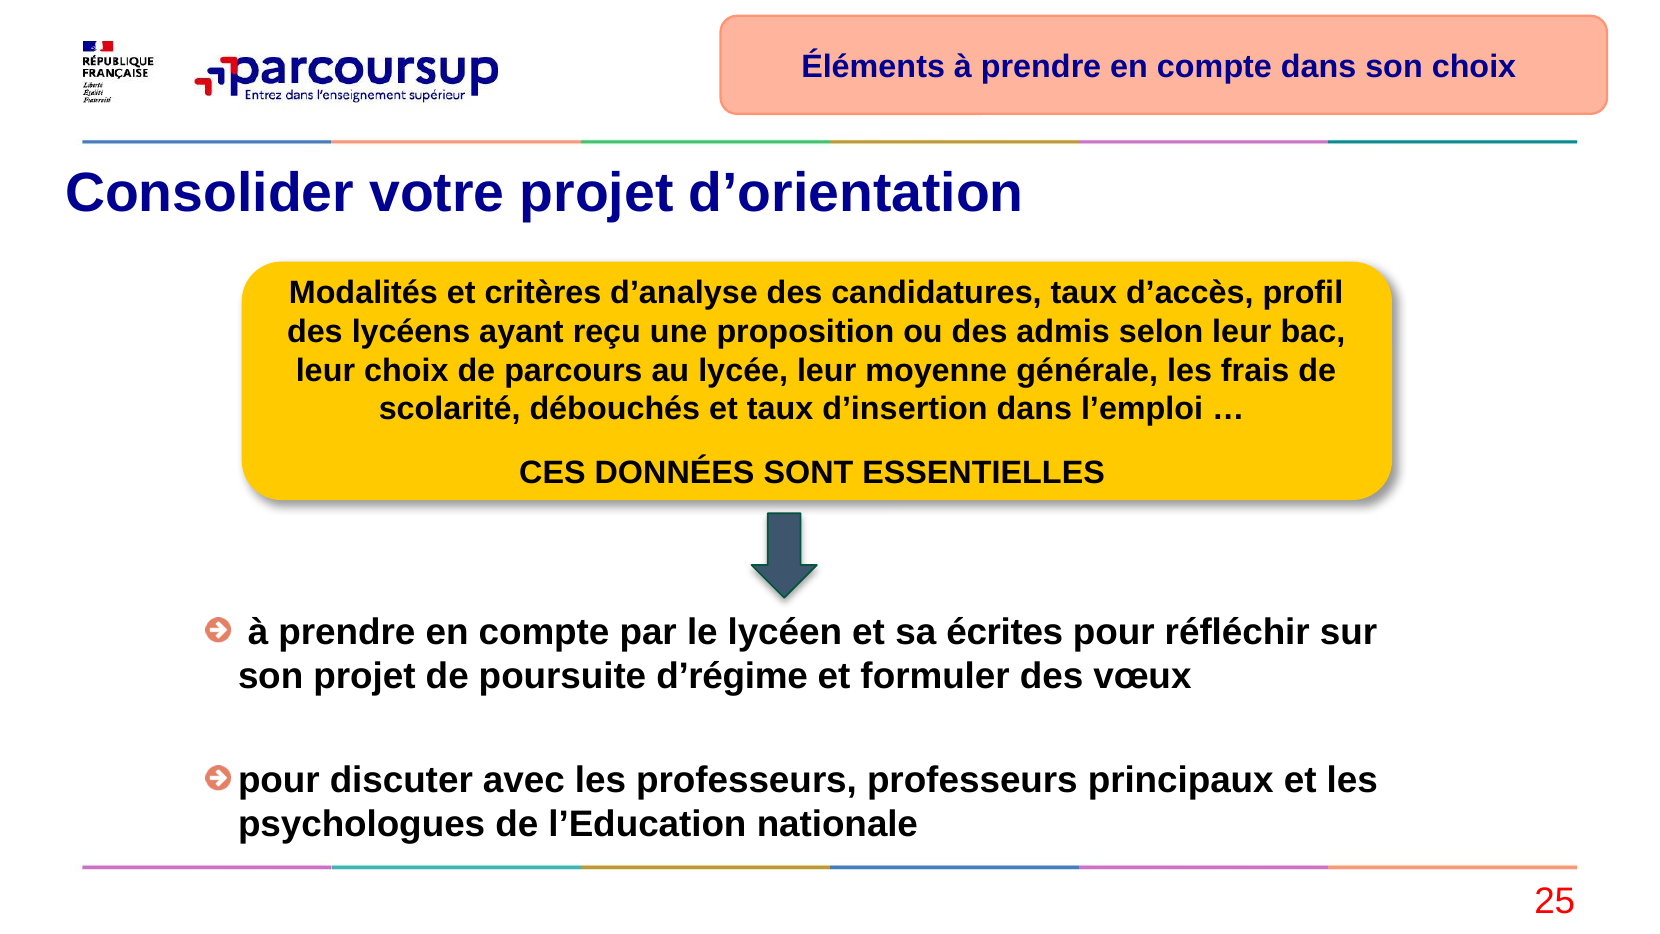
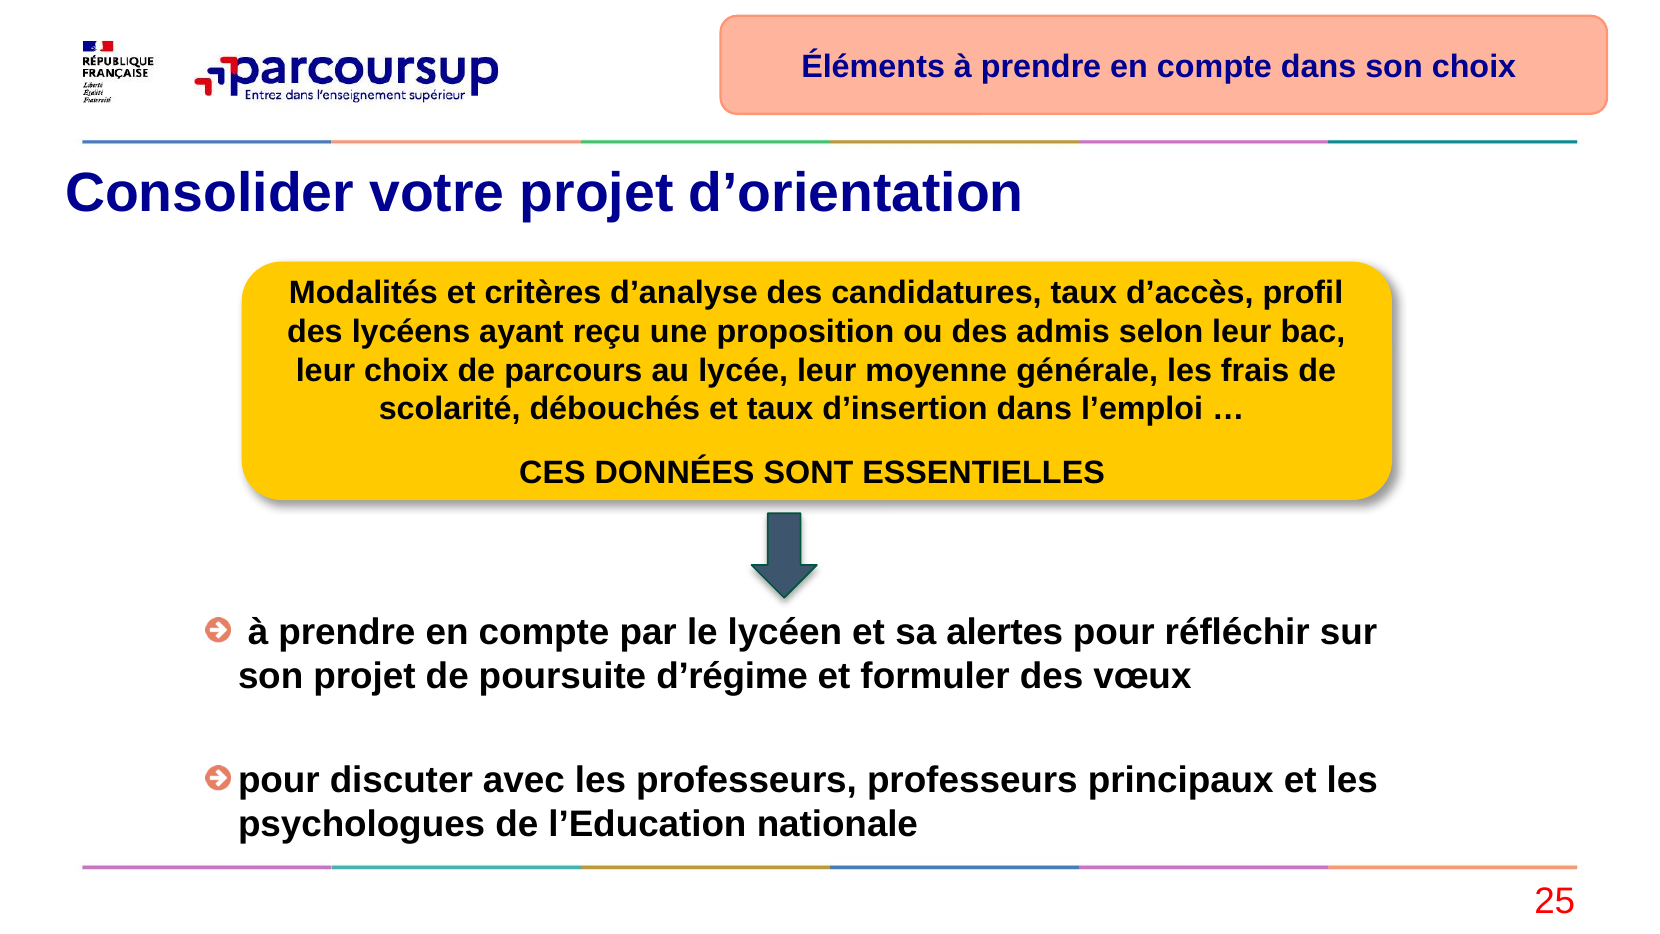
écrites: écrites -> alertes (1005, 632)
